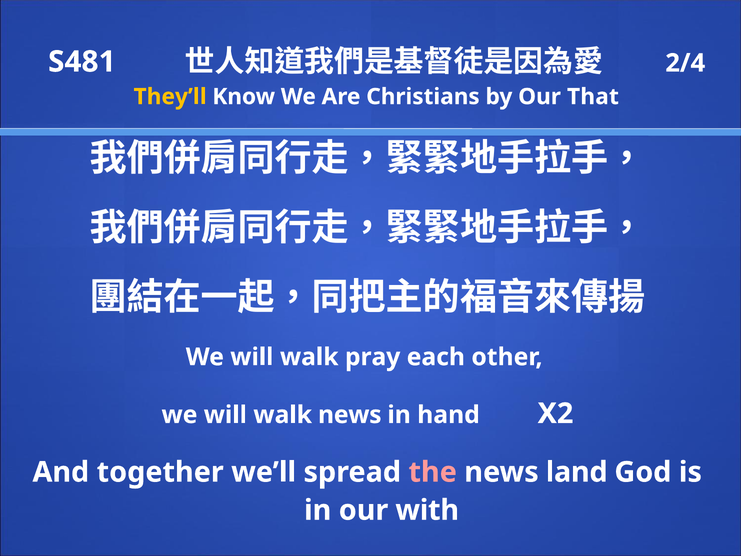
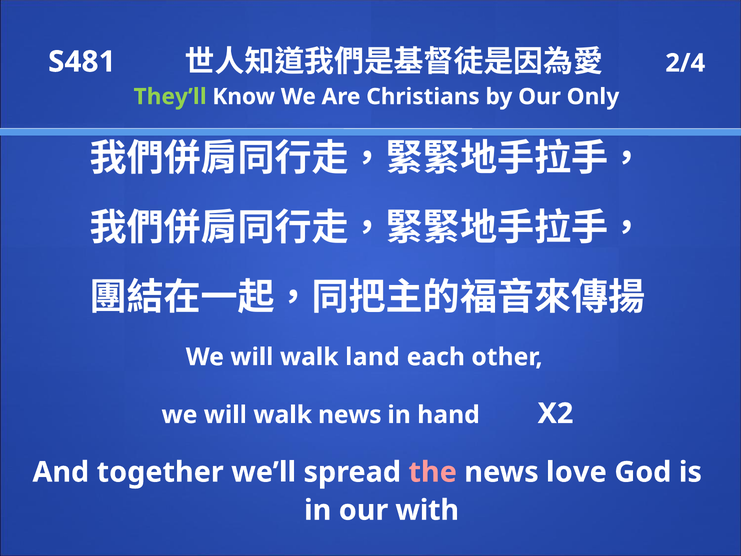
They’ll colour: yellow -> light green (170, 97)
That: That -> Only (593, 97)
pray: pray -> land (372, 357)
land: land -> love (576, 472)
